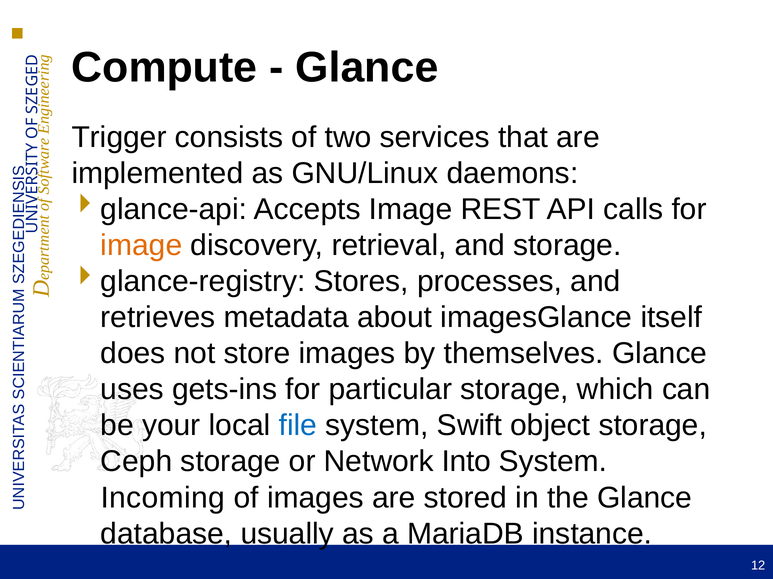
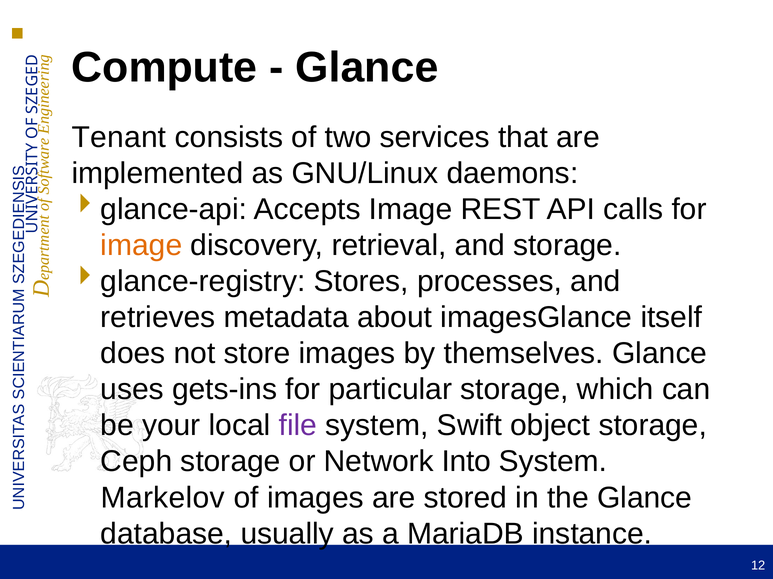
Trigger: Trigger -> Tenant (119, 137)
file colour: blue -> purple (298, 426)
Incoming: Incoming -> Markelov (163, 498)
